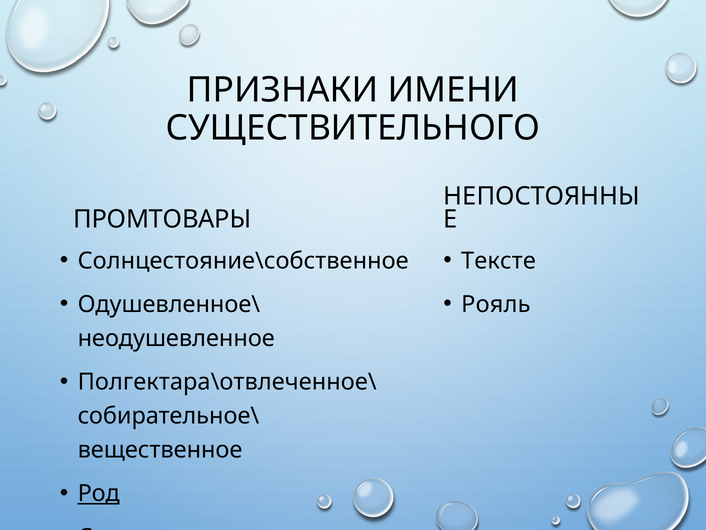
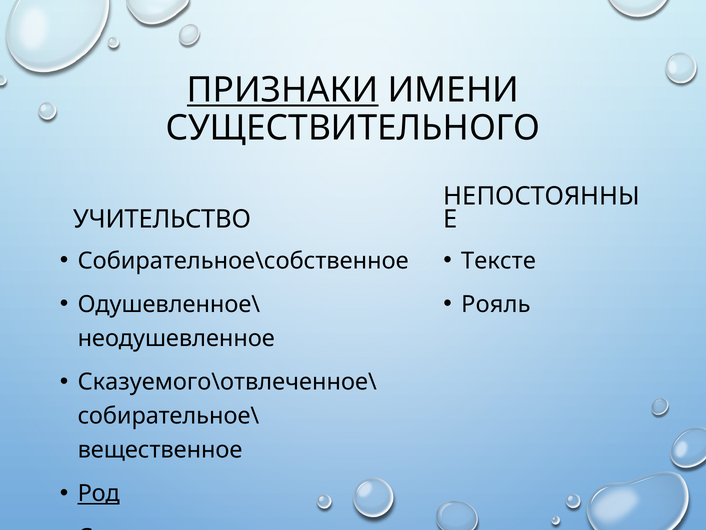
ПРИЗНАКИ underline: none -> present (283, 90)
ПРОМТОВАРЫ: ПРОМТОВАРЫ -> УЧИТЕЛЬСТВО (162, 219)
Солнцестояние\собственное: Солнцестояние\собственное -> Собирательное\собственное (243, 261)
Полгектара\отвлеченное\: Полгектара\отвлеченное\ -> Сказуемого\отвлеченное\ (227, 382)
